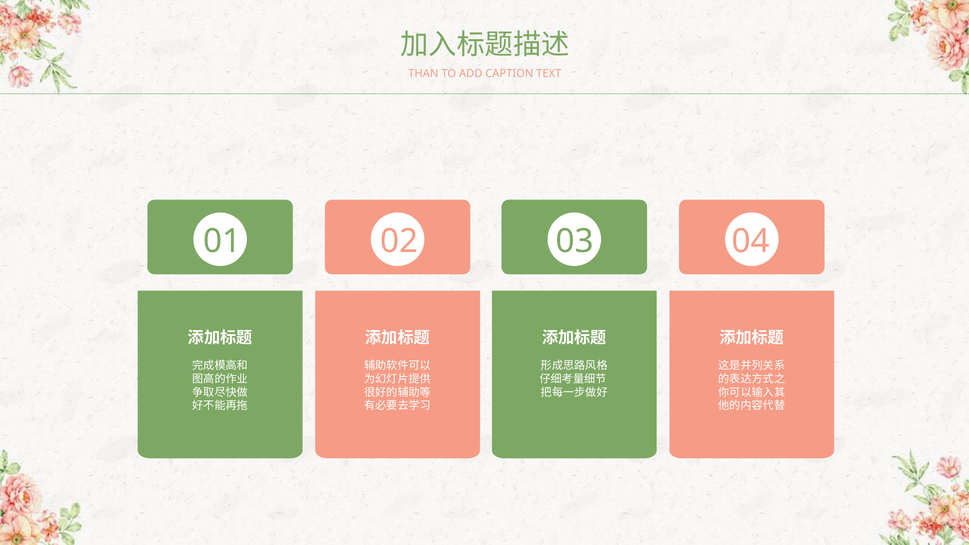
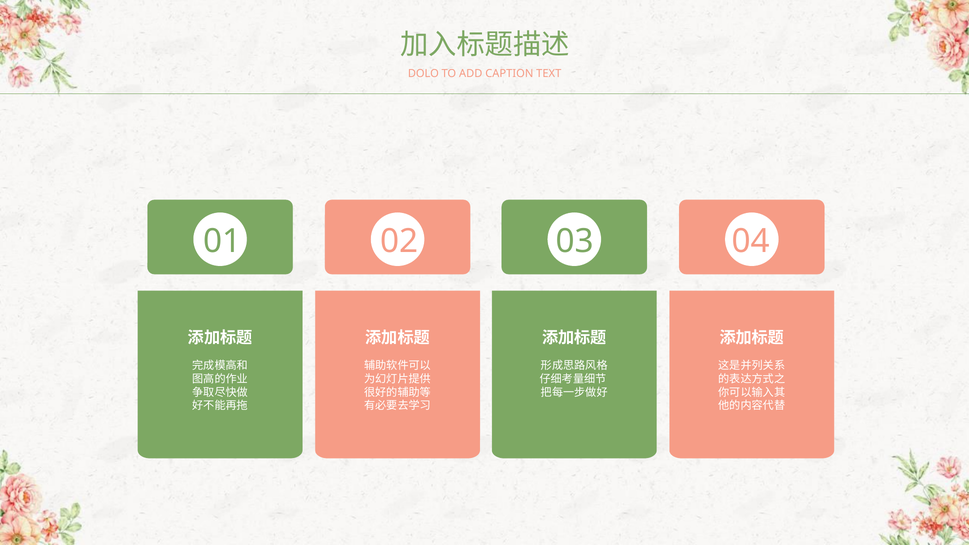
THAN: THAN -> DOLO (423, 74)
